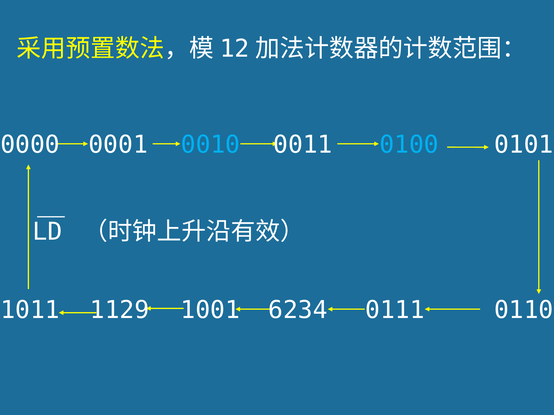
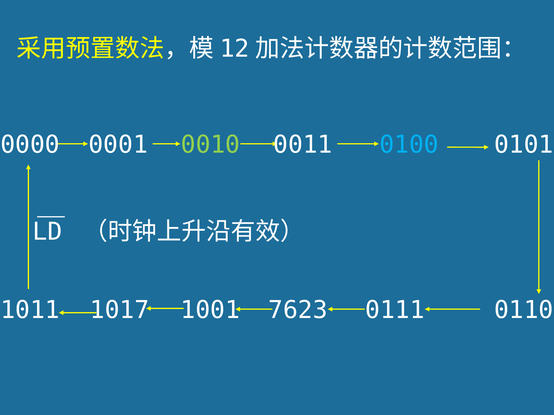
0010 colour: light blue -> light green (211, 145)
6234: 6234 -> 7623 (298, 310)
1129: 1129 -> 1017 (120, 311)
